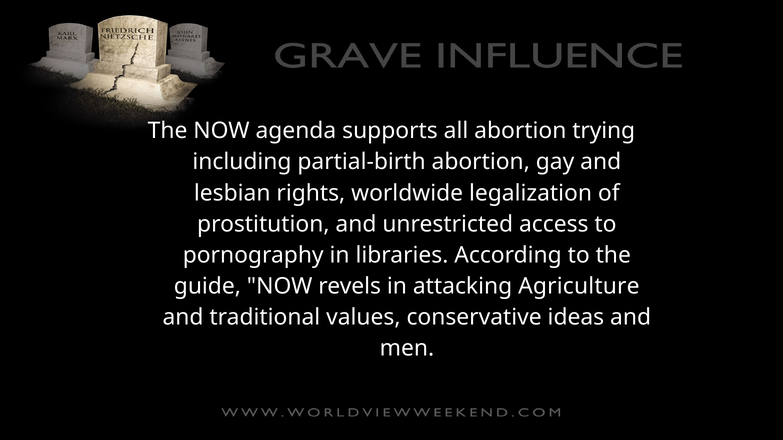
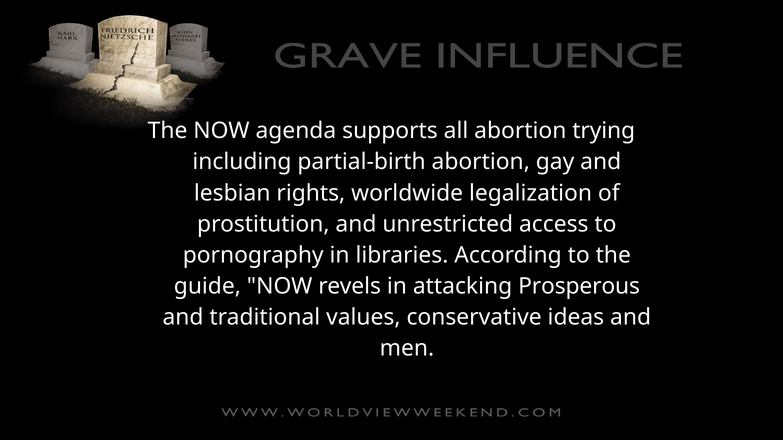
Agriculture: Agriculture -> Prosperous (579, 287)
